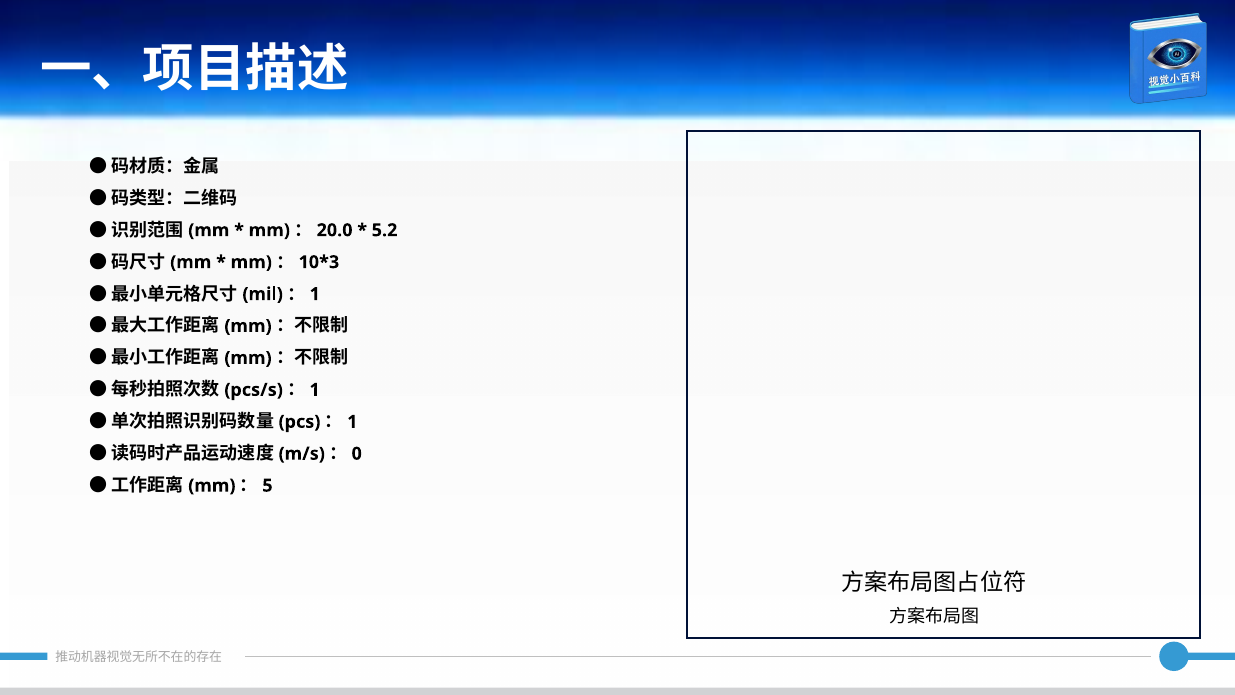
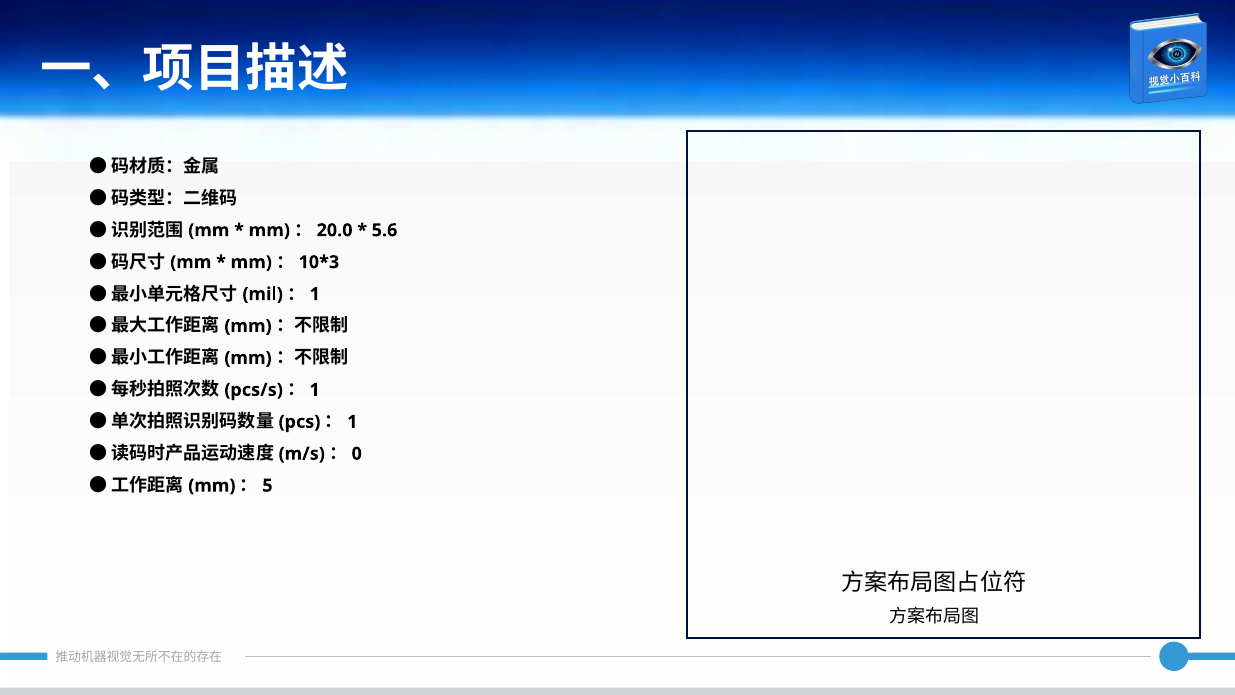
5.2: 5.2 -> 5.6 (385, 230)
